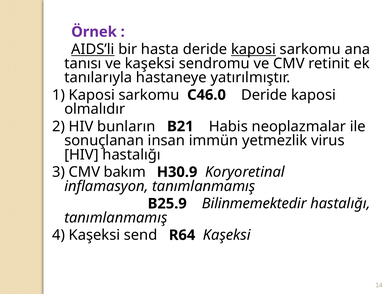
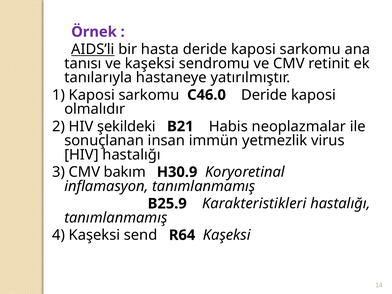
kaposi underline: present -> none (253, 49)
bunların: bunların -> şekildeki (126, 126)
Bilinmemektedir: Bilinmemektedir -> Karakteristikleri (254, 204)
